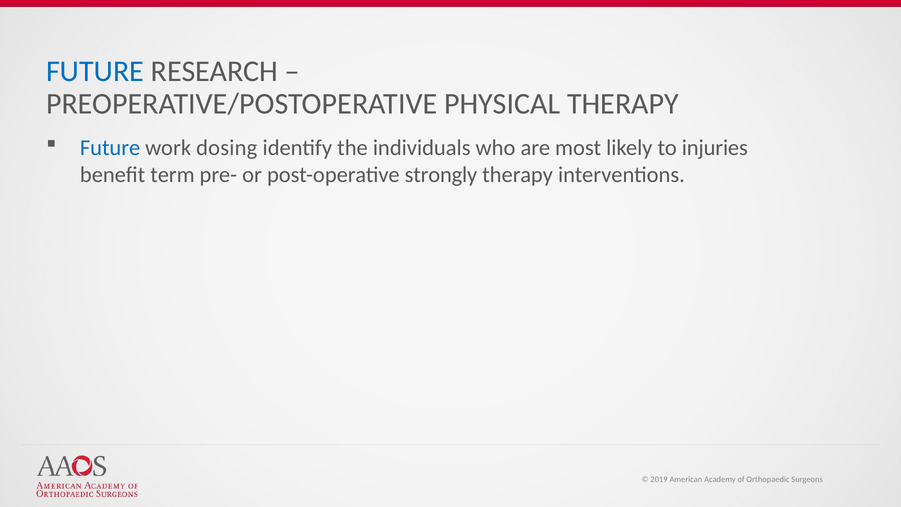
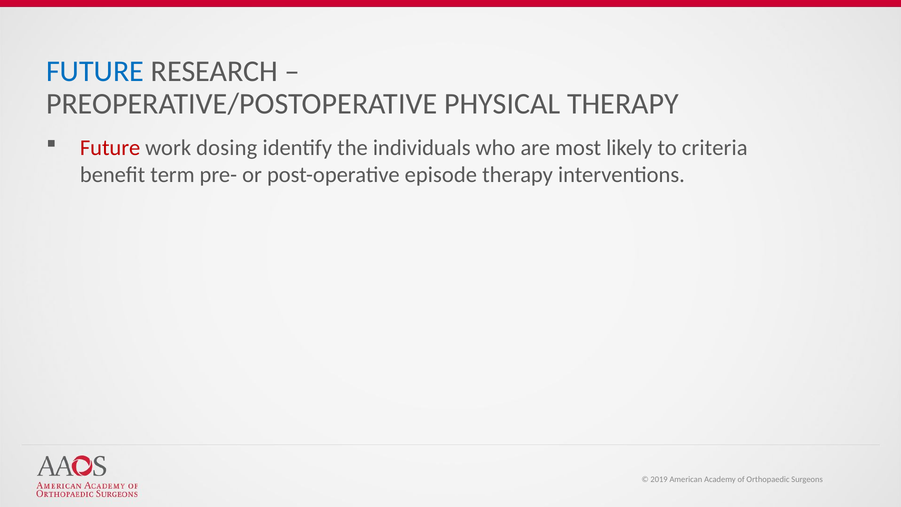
Future colour: blue -> red (110, 148)
injuries: injuries -> criteria (715, 148)
strongly: strongly -> episode (441, 175)
